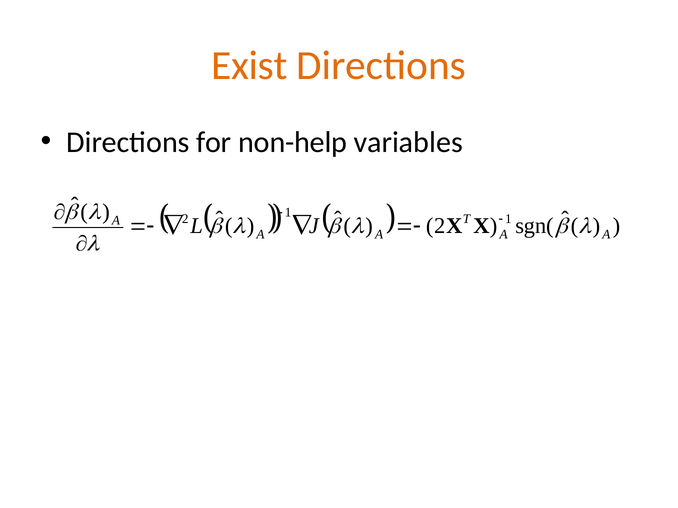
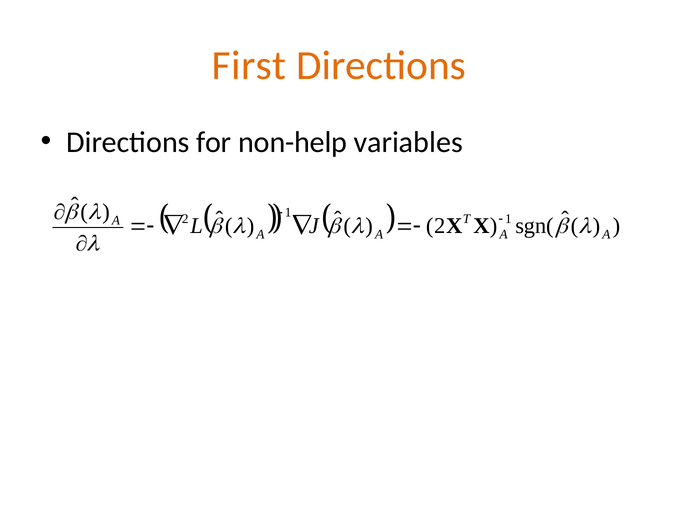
Exist: Exist -> First (249, 66)
